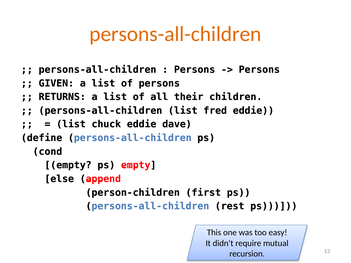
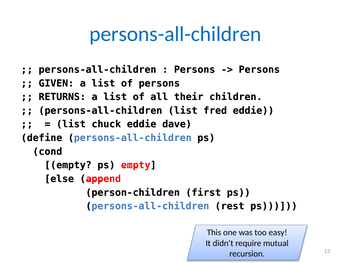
persons-all-children colour: orange -> blue (175, 34)
